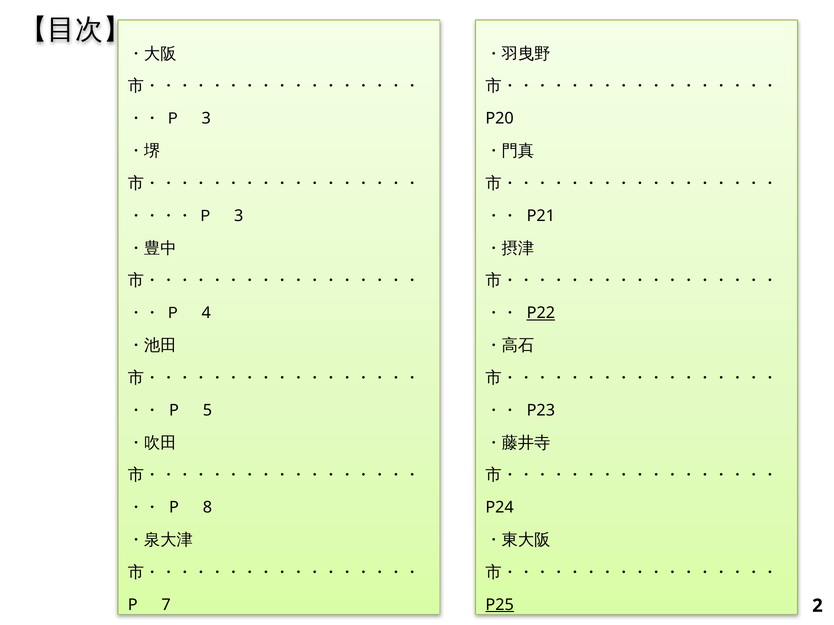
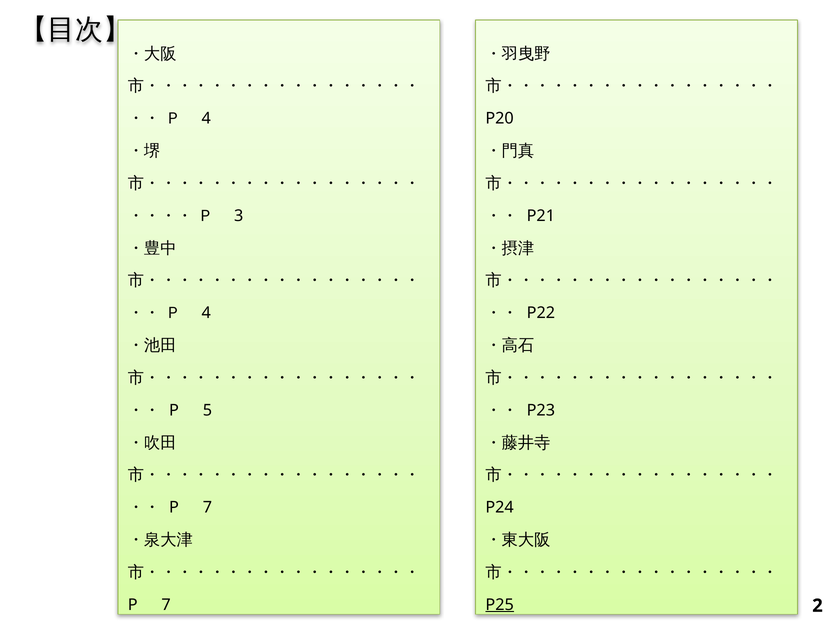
3: 3 -> 4 (206, 119)
P22 underline: present -> none (541, 313)
8: 8 -> 7 (207, 508)
